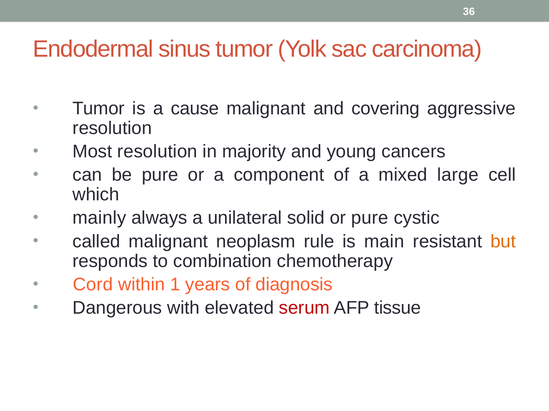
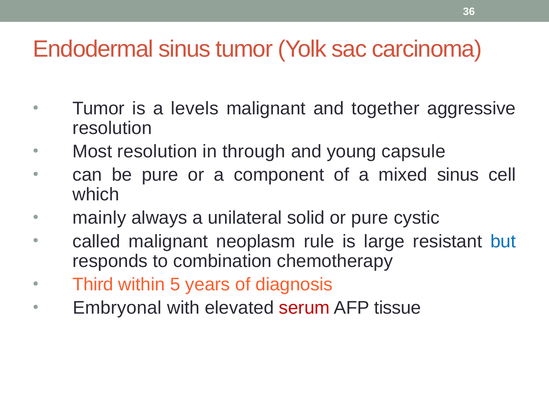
cause: cause -> levels (195, 109)
covering: covering -> together (385, 109)
majority: majority -> through (254, 152)
cancers: cancers -> capsule (414, 152)
mixed large: large -> sinus (458, 175)
main: main -> large (384, 242)
but colour: orange -> blue (503, 242)
Cord: Cord -> Third (93, 285)
1: 1 -> 5 (175, 285)
Dangerous: Dangerous -> Embryonal (117, 308)
